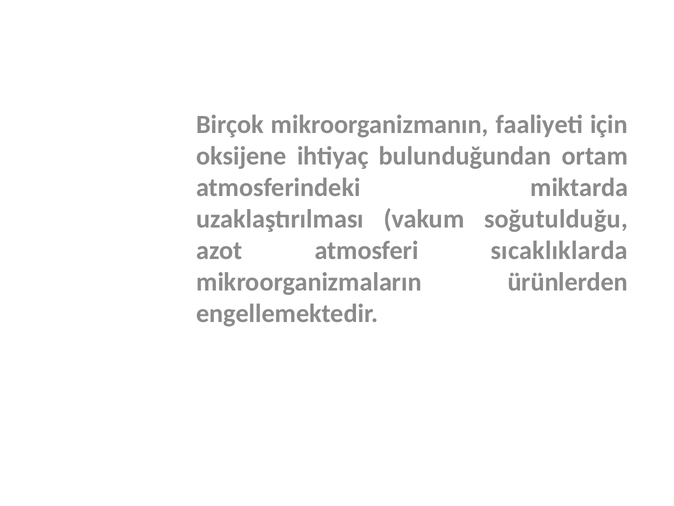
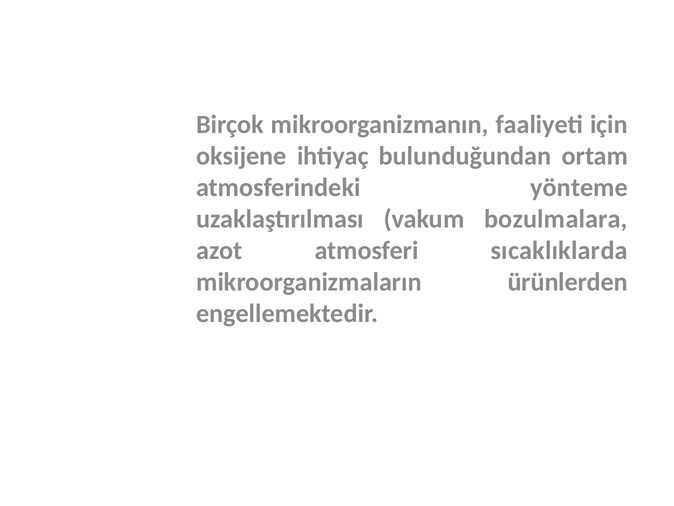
miktarda: miktarda -> yönteme (579, 187)
soğutulduğu: soğutulduğu -> bozulmalara (556, 219)
